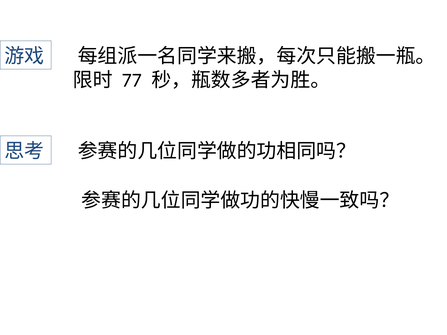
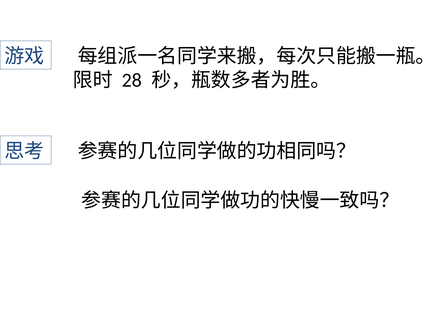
77: 77 -> 28 (132, 80)
